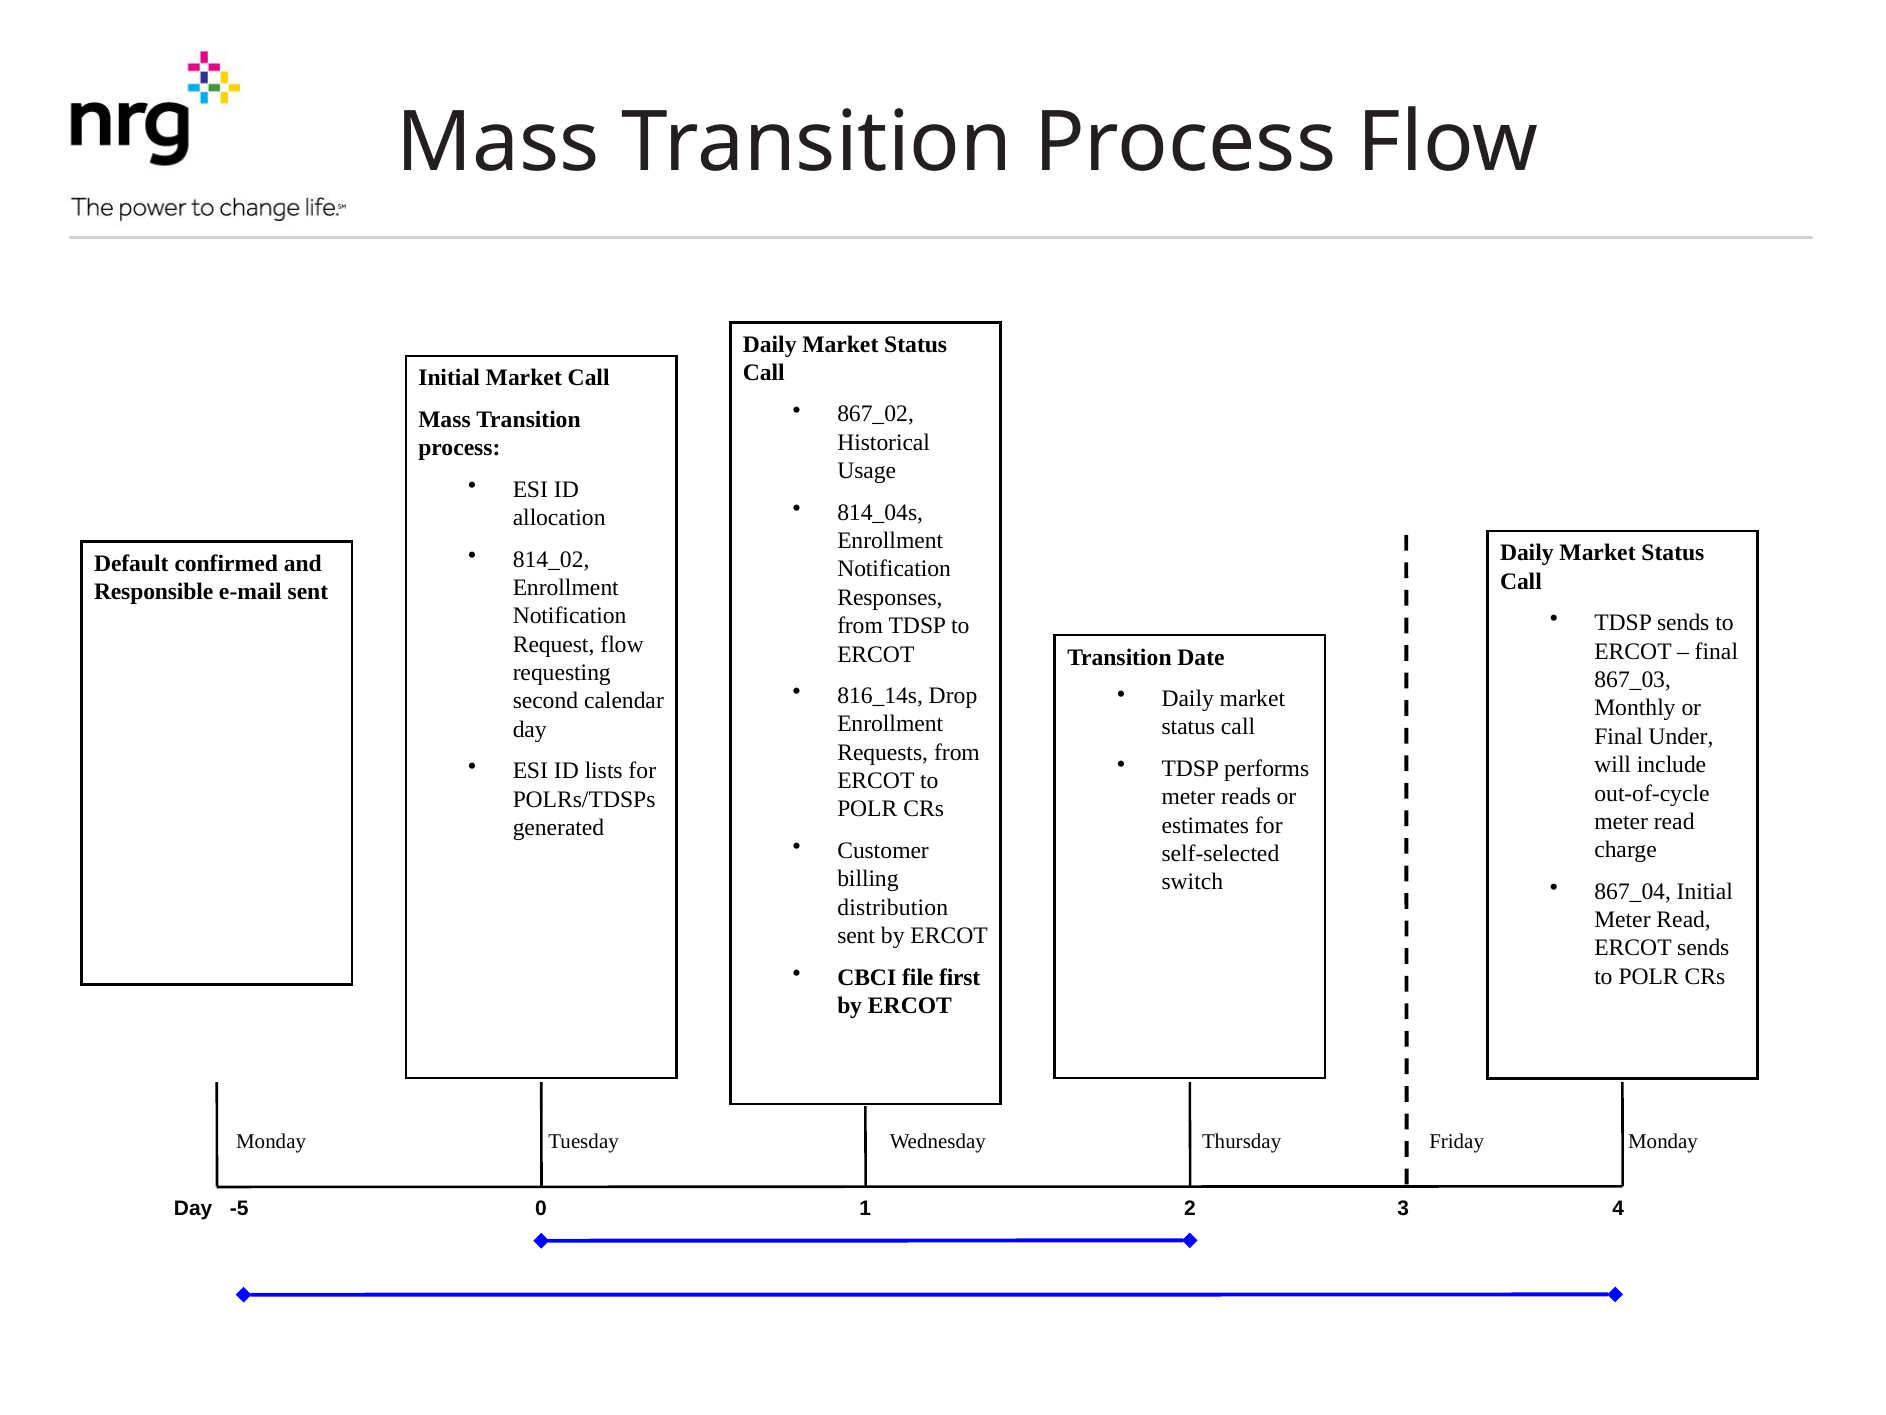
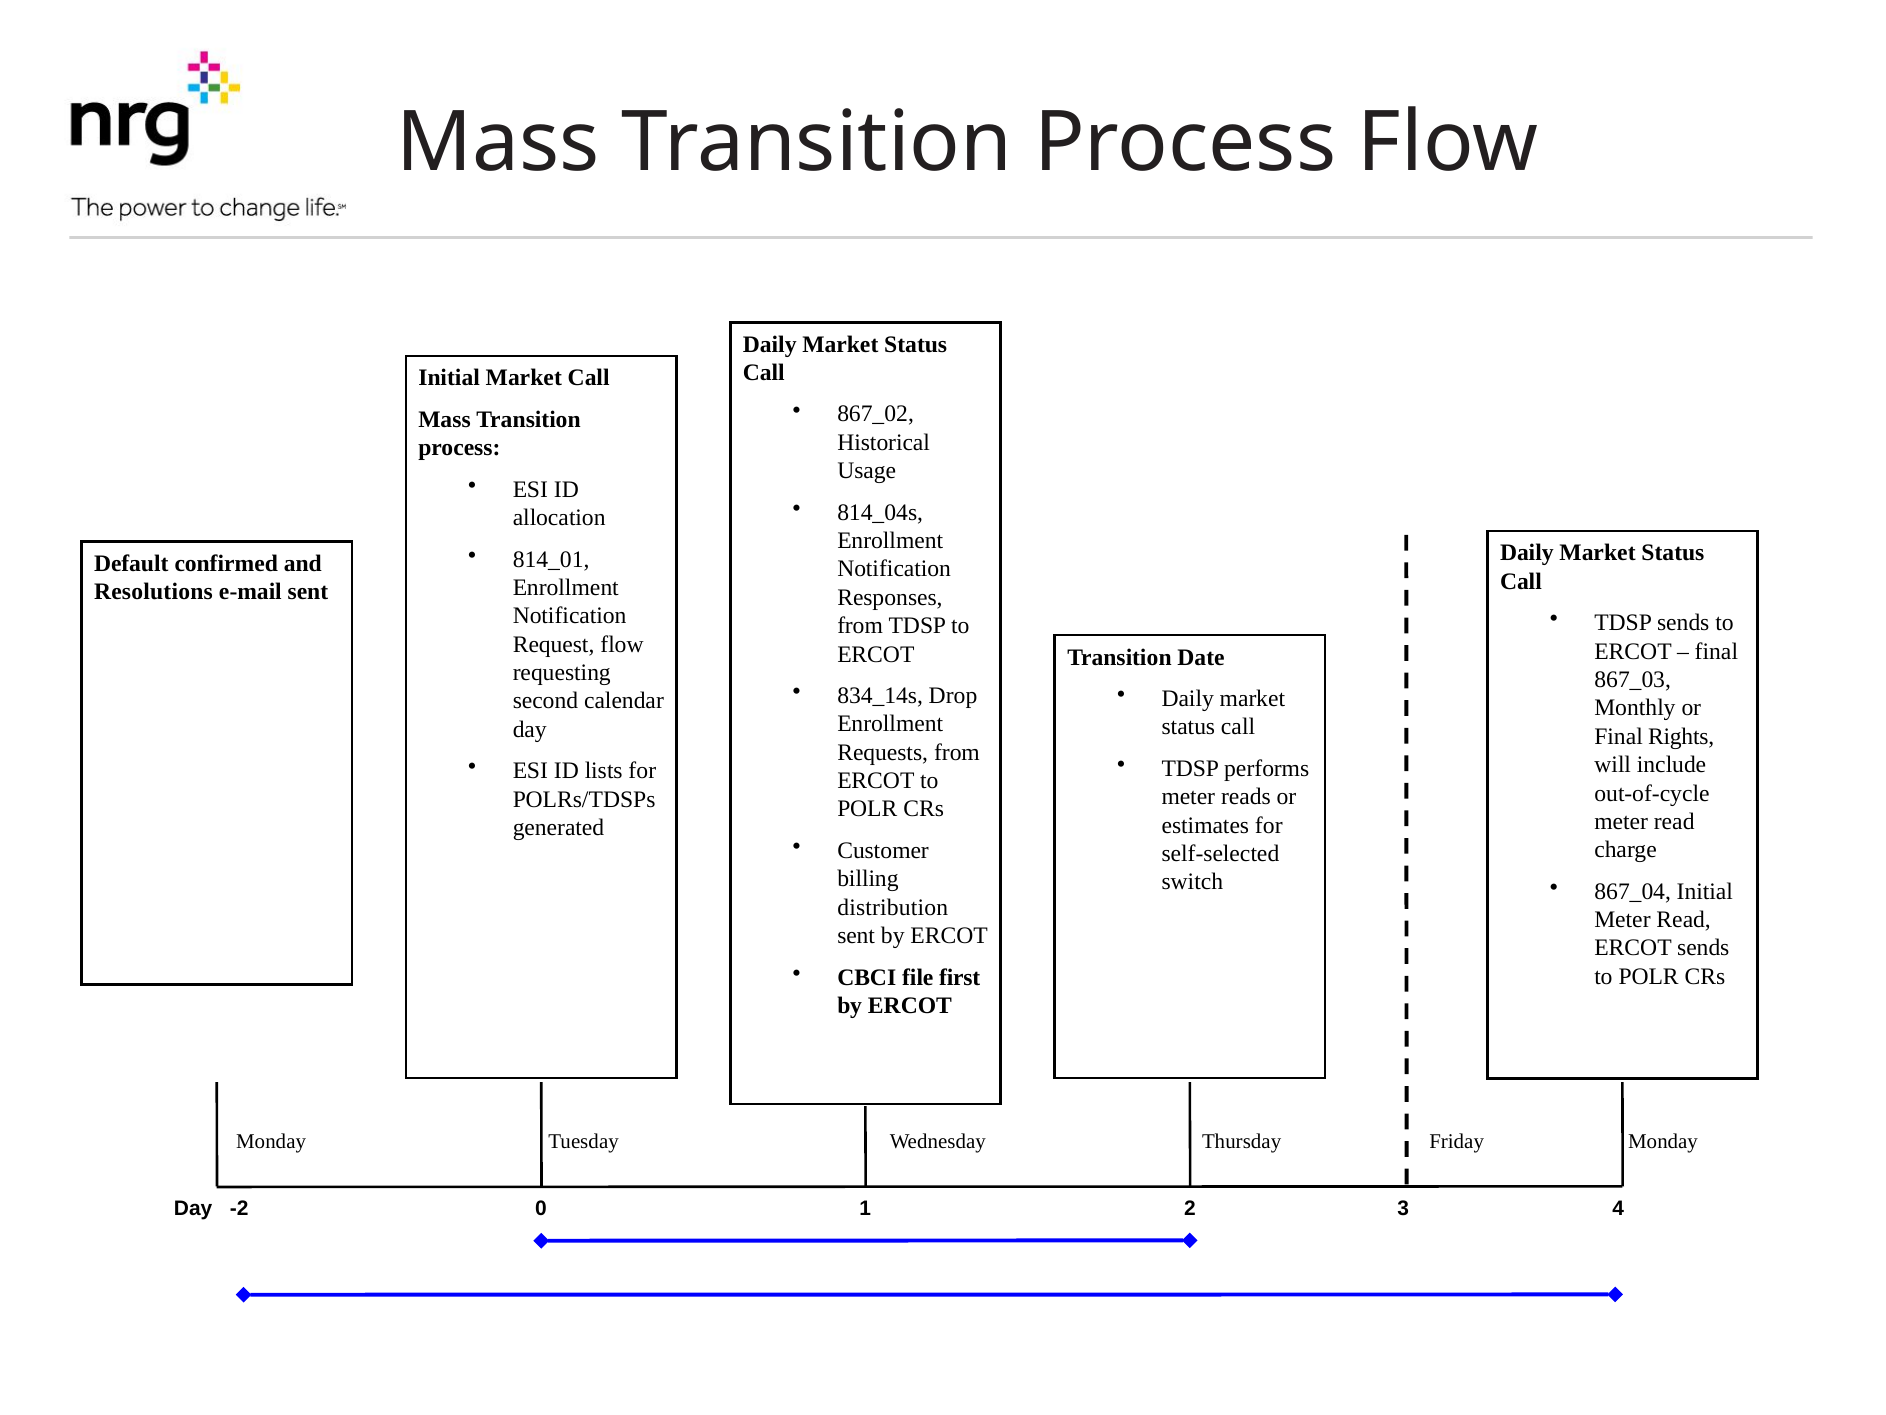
814_02: 814_02 -> 814_01 (551, 559)
Responsible: Responsible -> Resolutions (153, 592)
816_14s: 816_14s -> 834_14s (880, 695)
Under: Under -> Rights (1681, 736)
-5: -5 -> -2 (239, 1208)
